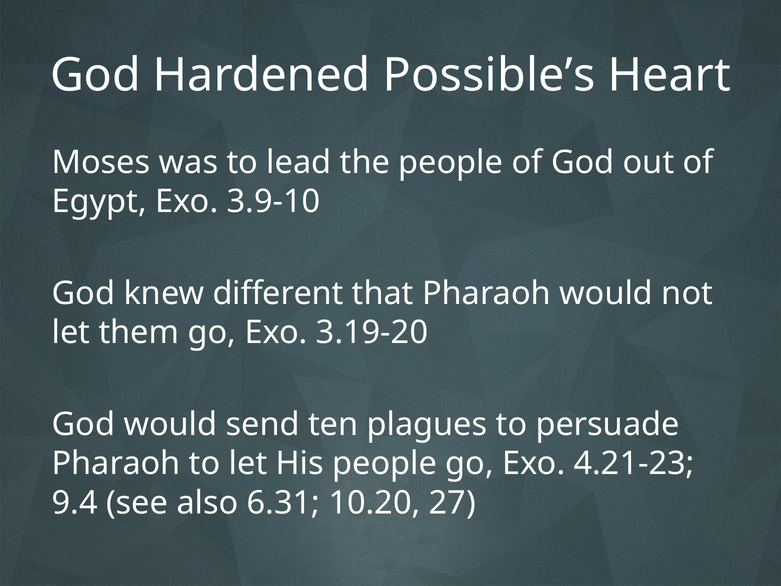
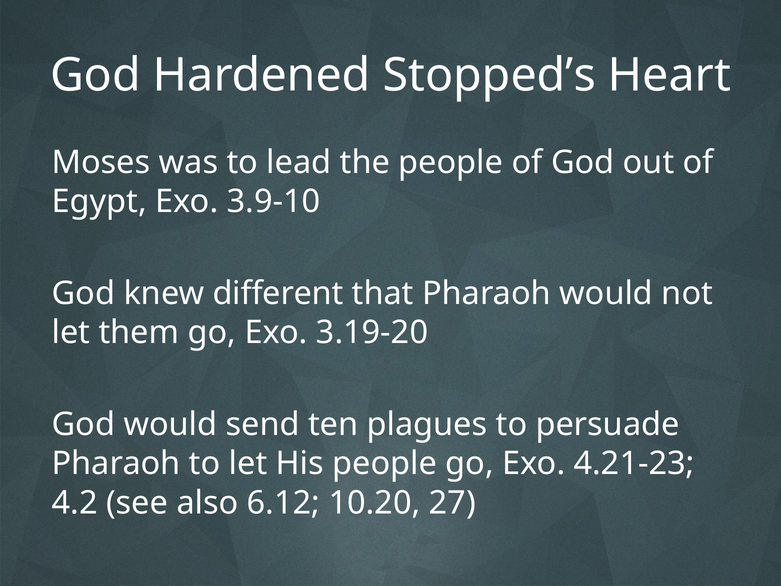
Possible’s: Possible’s -> Stopped’s (489, 76)
9.4: 9.4 -> 4.2 (75, 503)
6.31: 6.31 -> 6.12 (284, 503)
